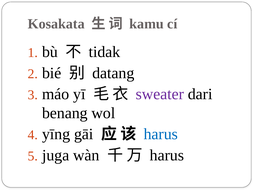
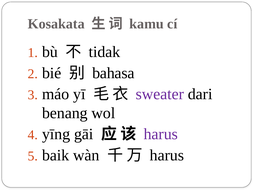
datang: datang -> bahasa (113, 73)
harus colour: blue -> purple (161, 134)
juga: juga -> baik (56, 155)
